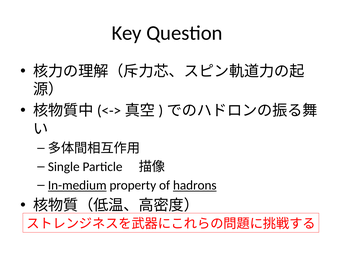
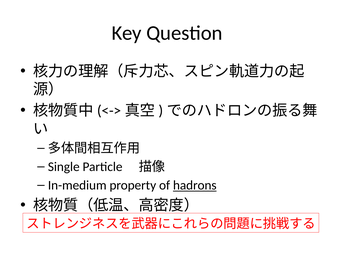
In-medium underline: present -> none (77, 185)
